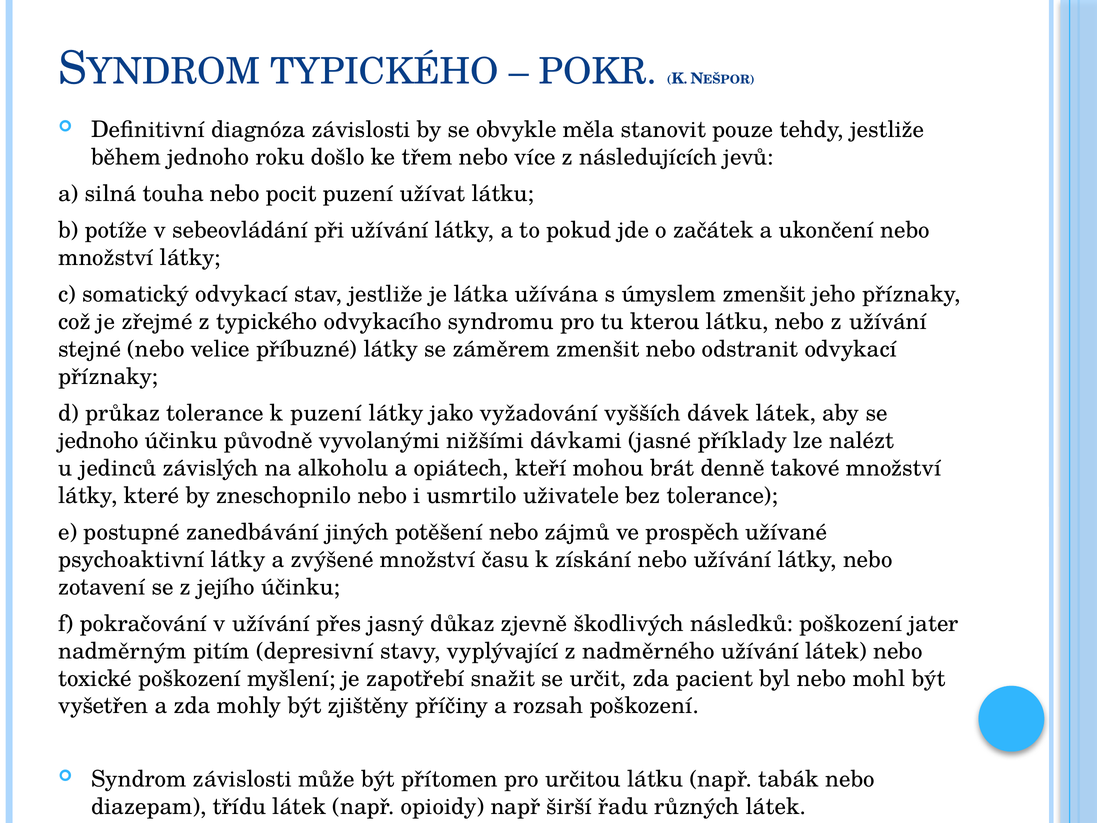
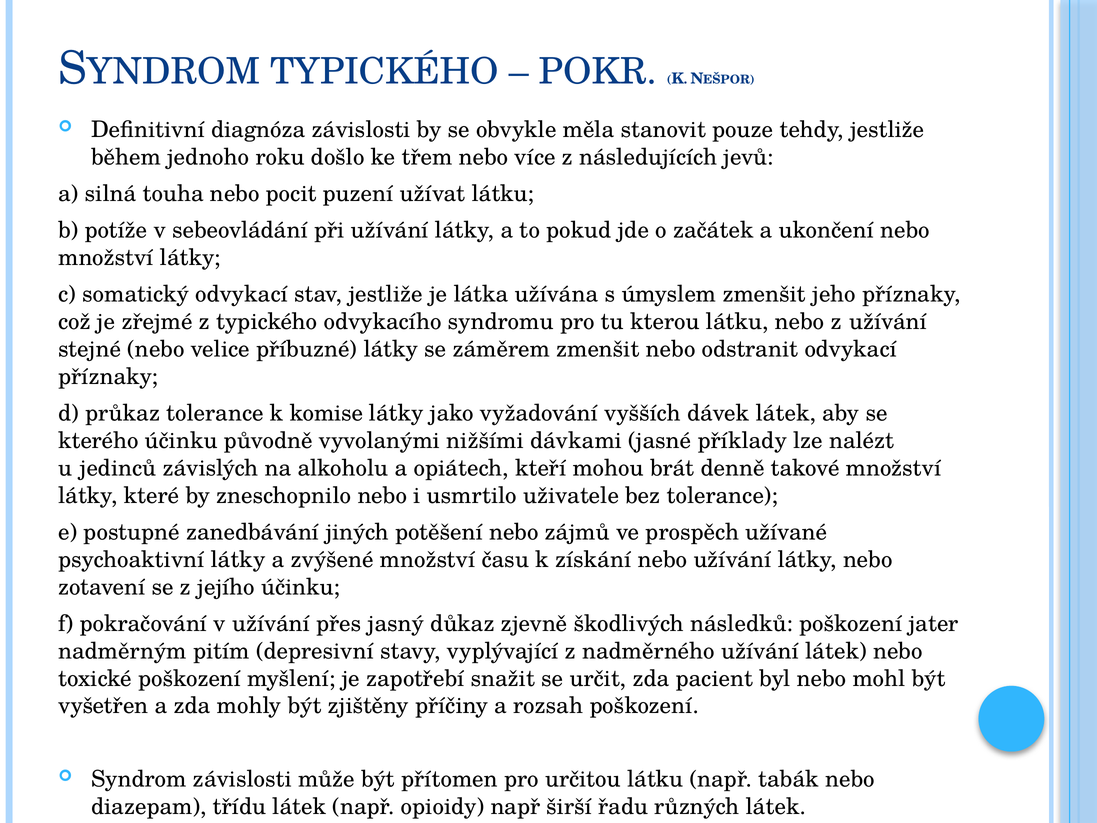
k puzení: puzení -> komise (326, 413)
jednoho: jednoho -> kterého (98, 441)
